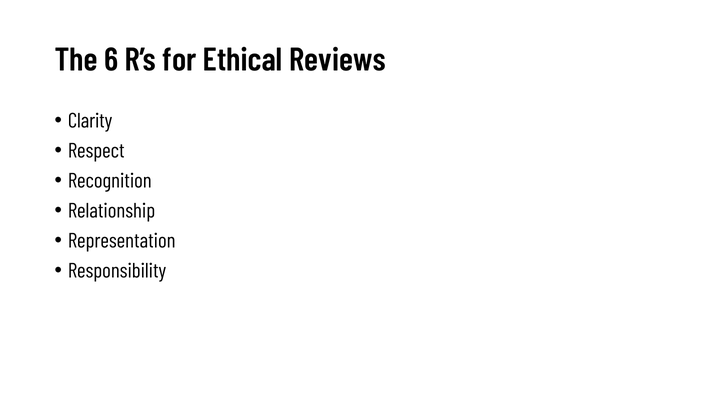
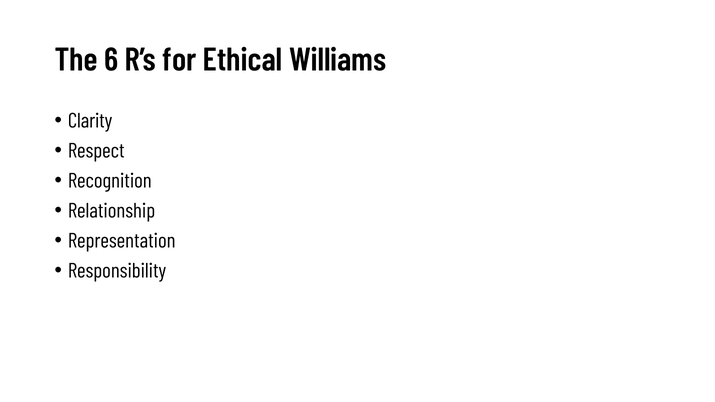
Reviews: Reviews -> Williams (338, 60)
